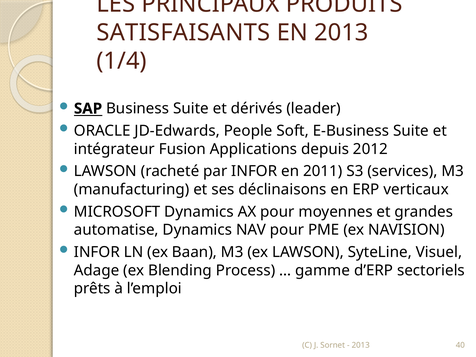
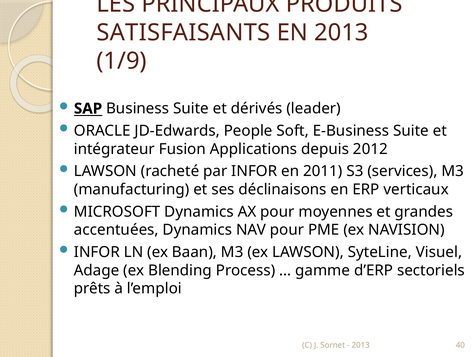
1/4: 1/4 -> 1/9 (122, 61)
automatise: automatise -> accentuées (116, 230)
